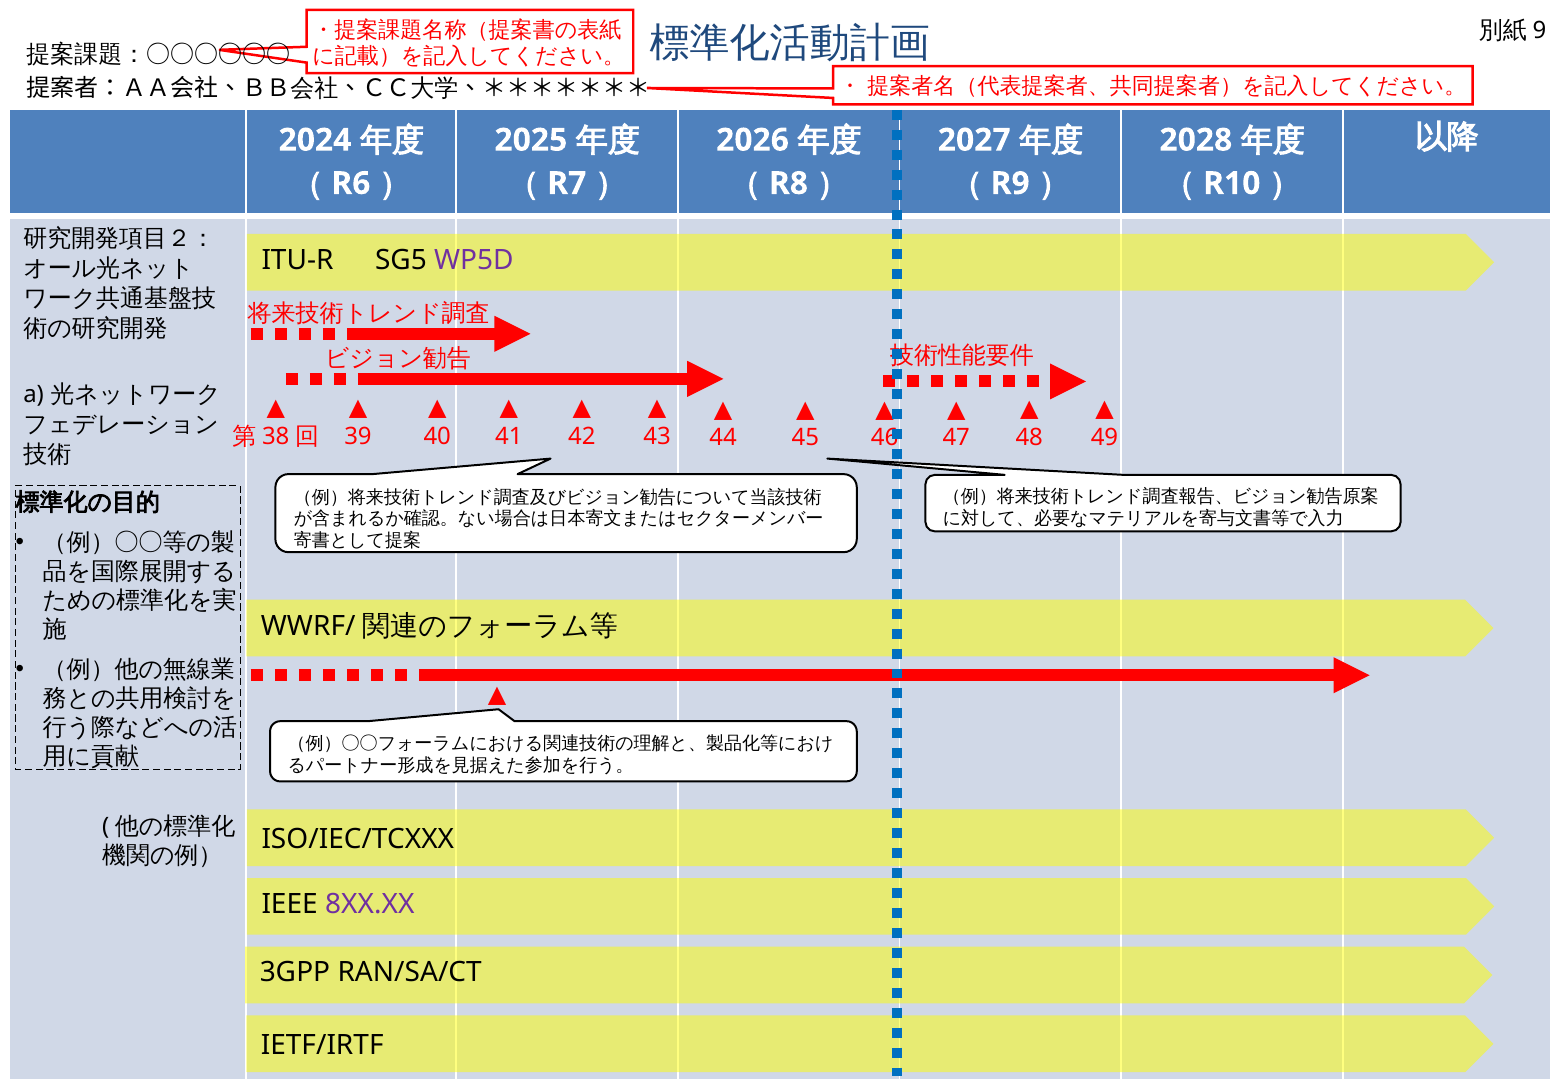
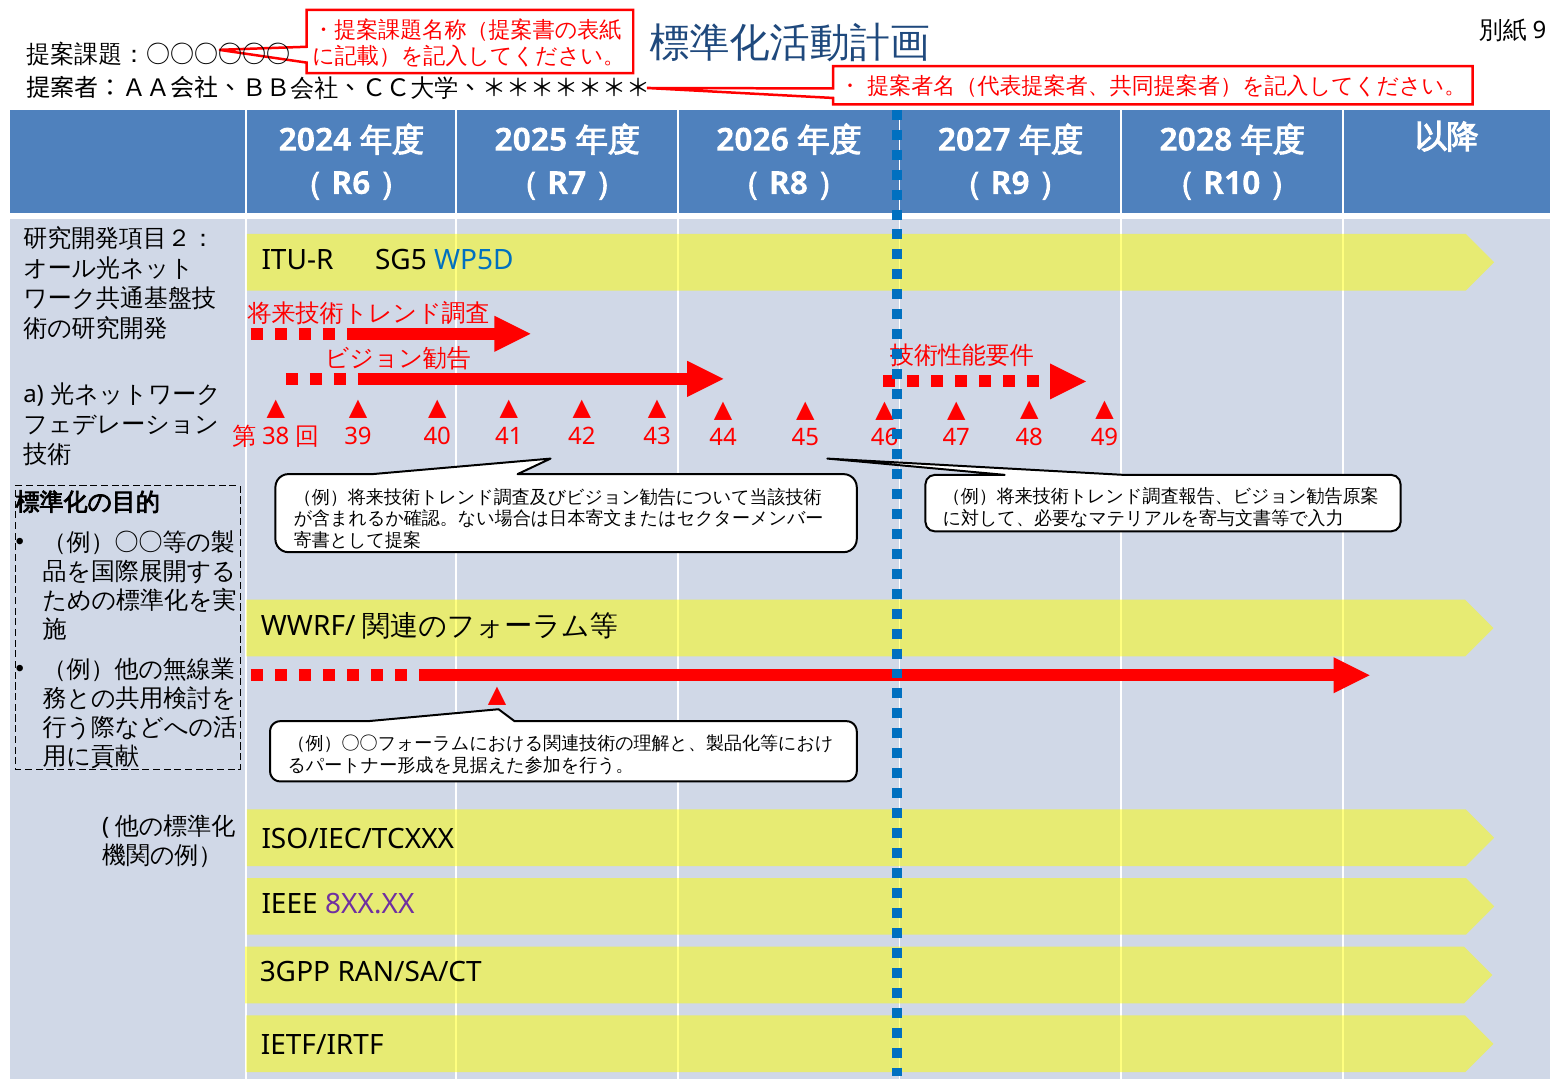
WP5D colour: purple -> blue (474, 260)
